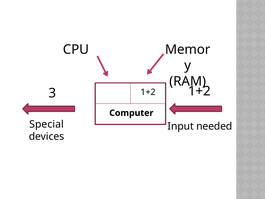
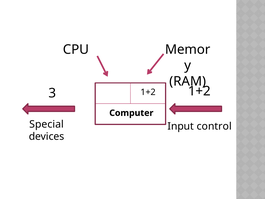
needed: needed -> control (214, 126)
